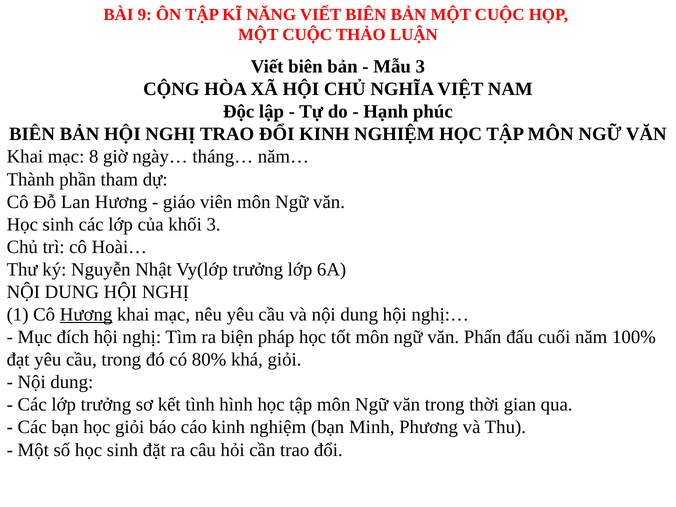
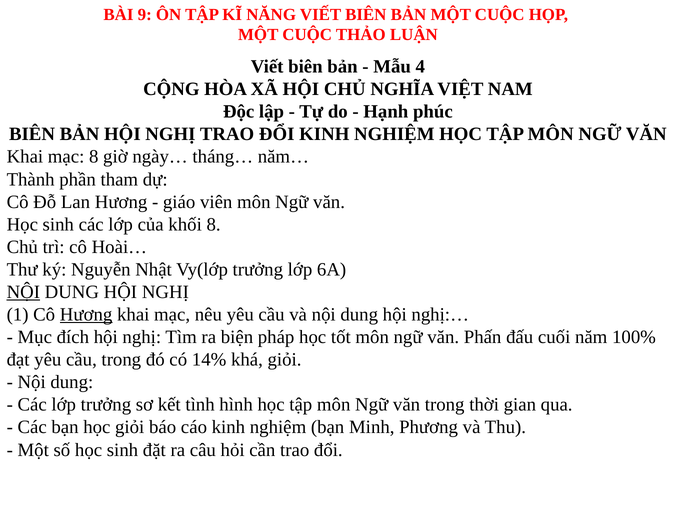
Mẫu 3: 3 -> 4 (420, 67)
khối 3: 3 -> 8 (214, 224)
NỘI underline: none -> present (23, 292)
80%: 80% -> 14% (209, 360)
